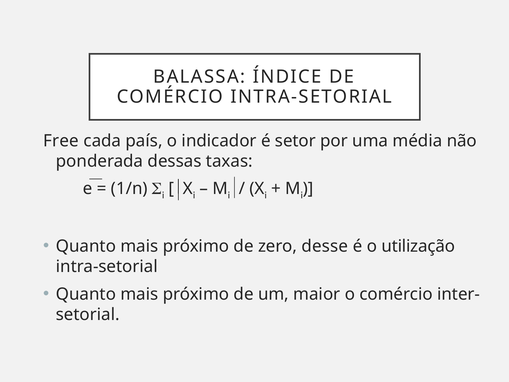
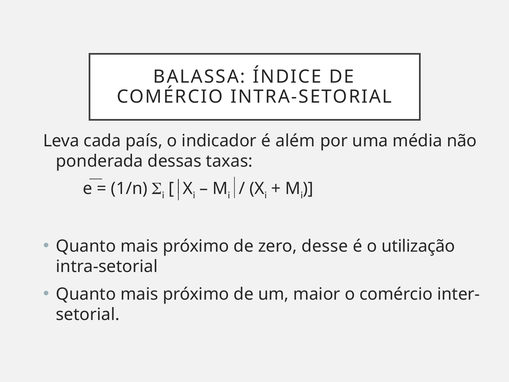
Free: Free -> Leva (61, 141)
setor: setor -> além (295, 141)
